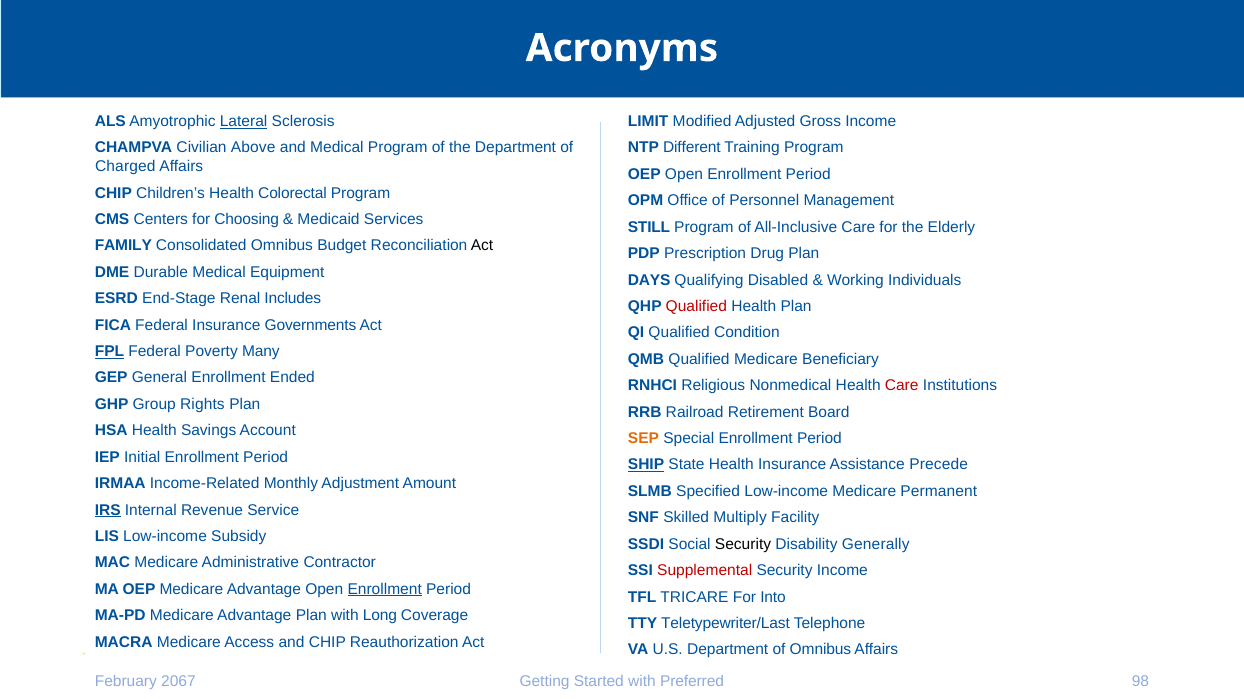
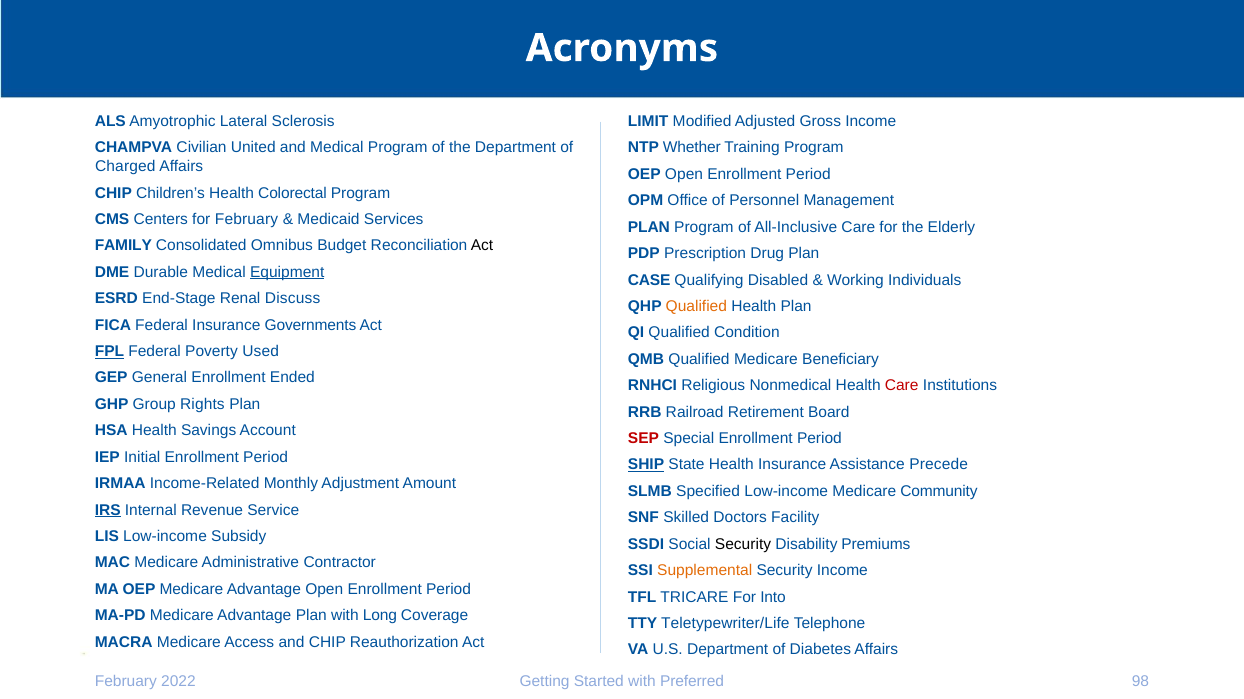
Lateral underline: present -> none (244, 122)
Above: Above -> United (253, 148)
Different: Different -> Whether (692, 148)
for Choosing: Choosing -> February (246, 220)
STILL: STILL -> PLAN (649, 227)
Equipment underline: none -> present (287, 272)
DAYS: DAYS -> CASE (649, 280)
Includes: Includes -> Discuss (293, 299)
Qualified colour: red -> orange (696, 307)
Many: Many -> Used (261, 352)
SEP colour: orange -> red (643, 439)
Permanent: Permanent -> Community (939, 492)
Multiply: Multiply -> Doctors (740, 518)
Generally: Generally -> Premiums (876, 545)
Supplemental colour: red -> orange (705, 571)
Enrollment underline: present -> none (385, 590)
Teletypewriter/Last: Teletypewriter/Last -> Teletypewriter/Life (725, 624)
of Omnibus: Omnibus -> Diabetes (820, 651)
2067: 2067 -> 2022 (178, 682)
